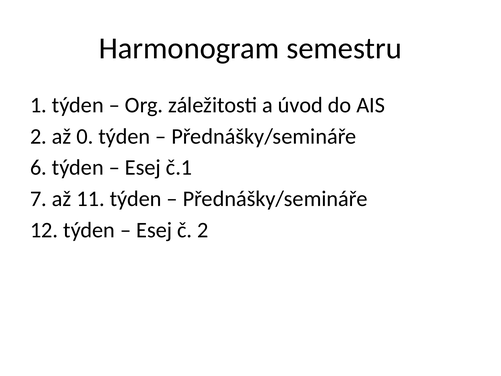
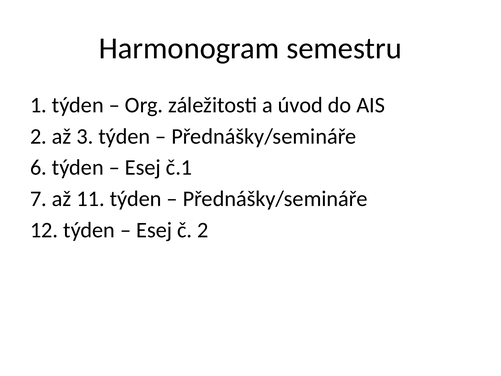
0: 0 -> 3 (85, 136)
